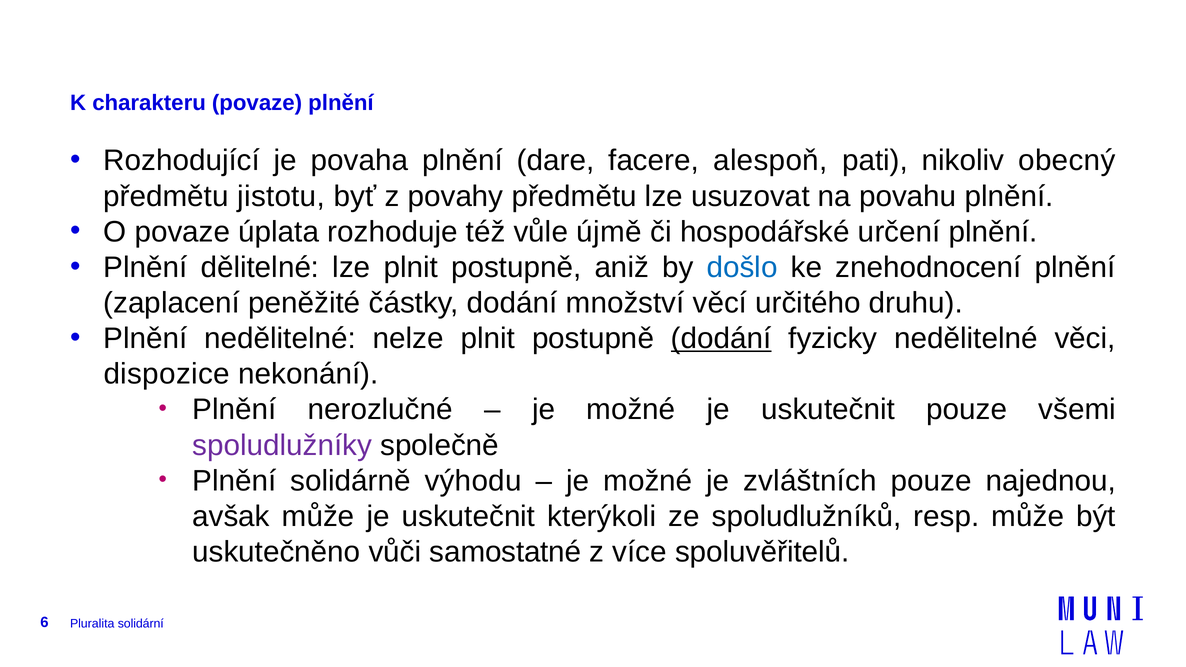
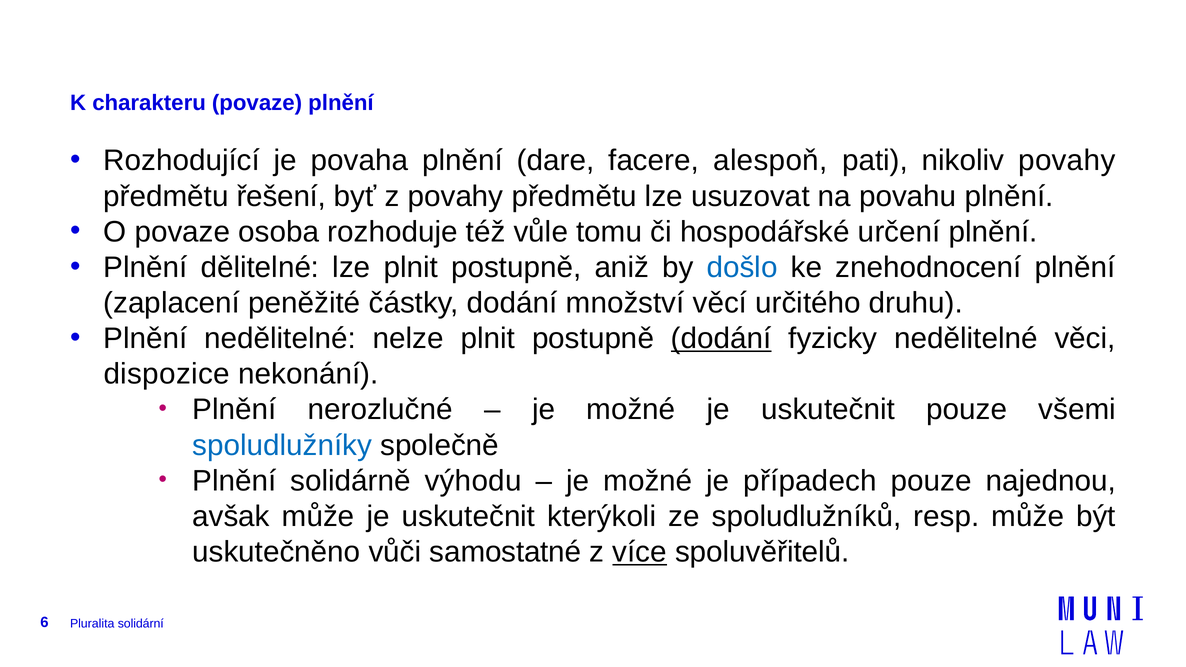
nikoliv obecný: obecný -> povahy (1067, 161)
jistotu: jistotu -> řešení (281, 196)
úplata: úplata -> osoba (279, 232)
újmě: újmě -> tomu (609, 232)
spoludlužníky colour: purple -> blue (282, 445)
zvláštních: zvláštních -> případech (810, 481)
více underline: none -> present (640, 552)
